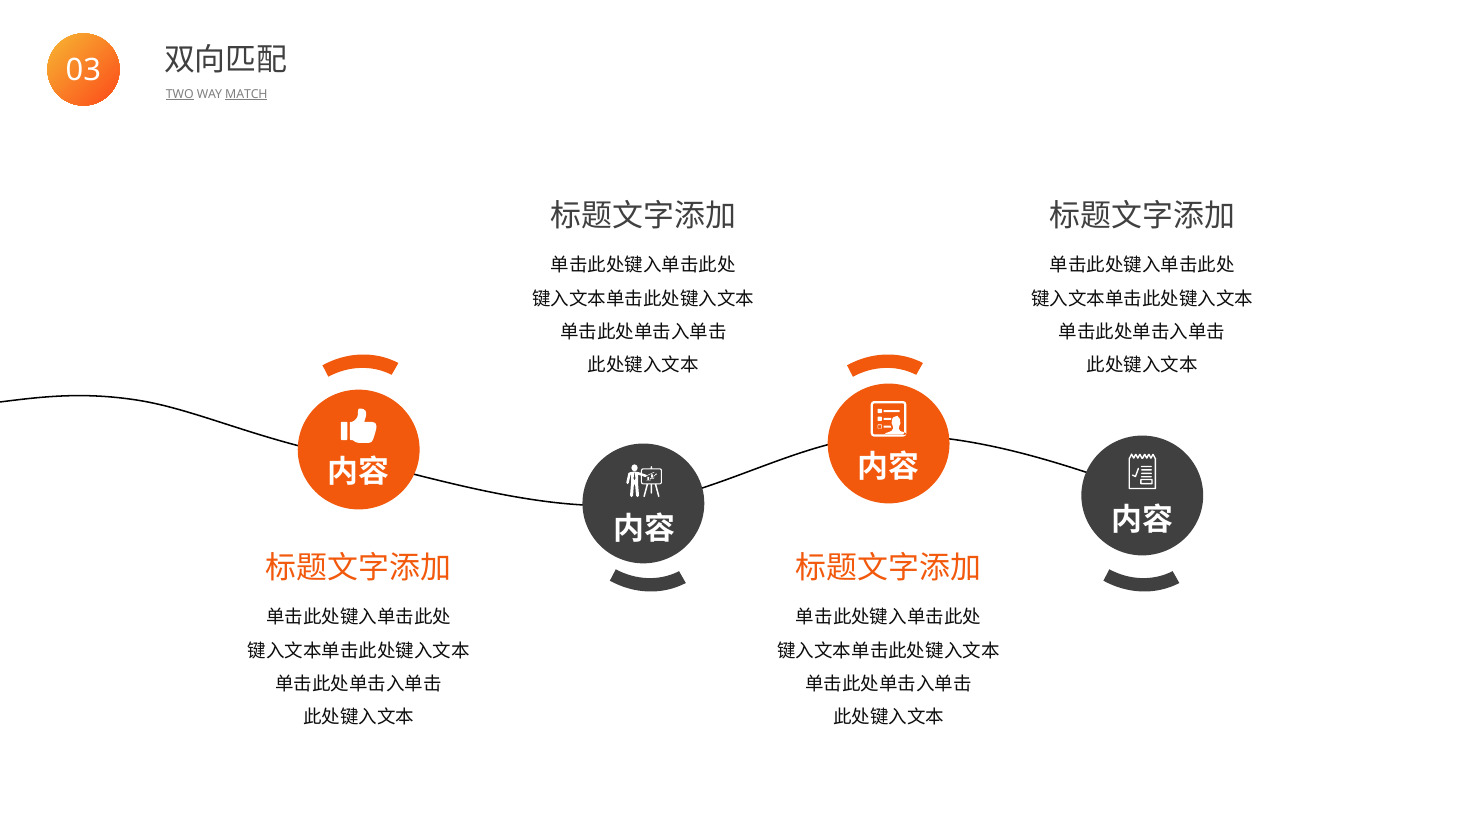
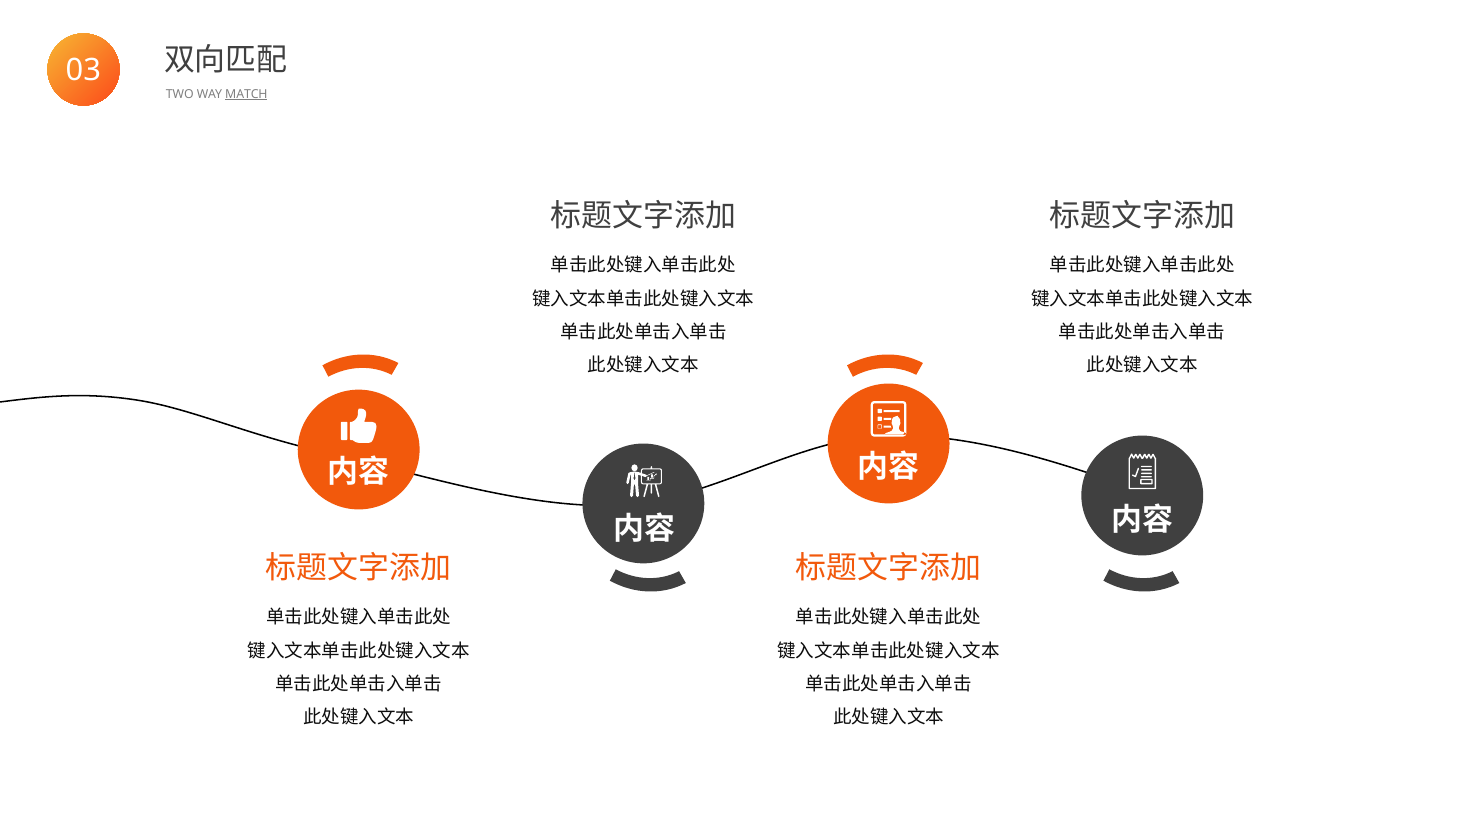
TWO underline: present -> none (180, 94)
